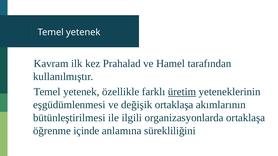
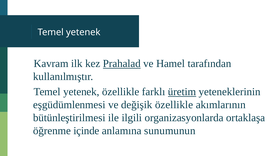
Prahalad underline: none -> present (122, 64)
değişik ortaklaşa: ortaklaşa -> özellikle (174, 105)
sürekliliğini: sürekliliğini -> sunumunun (170, 131)
